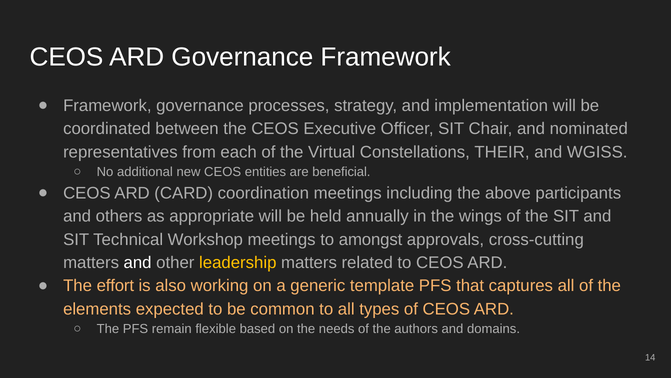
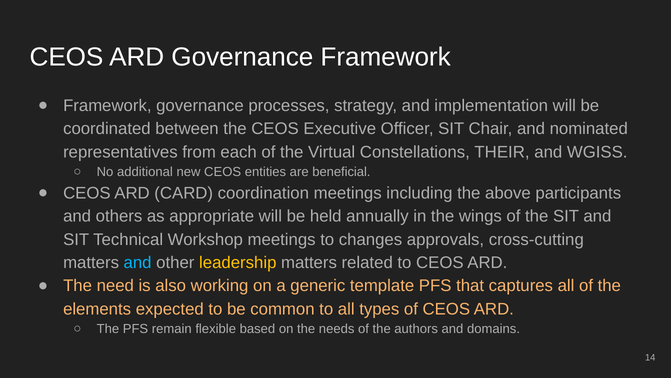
amongst: amongst -> changes (371, 239)
and colour: white -> light blue (138, 262)
effort: effort -> need (115, 286)
